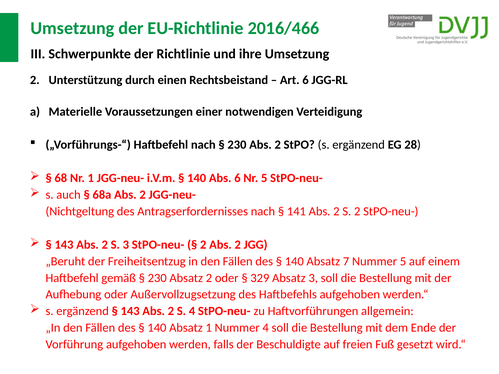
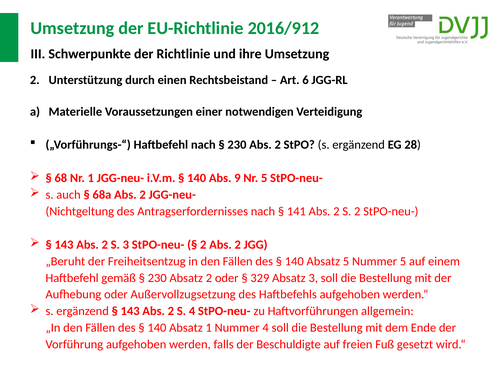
2016/466: 2016/466 -> 2016/912 (283, 28)
Abs 6: 6 -> 9 (237, 178)
Absatz 7: 7 -> 5 (346, 261)
